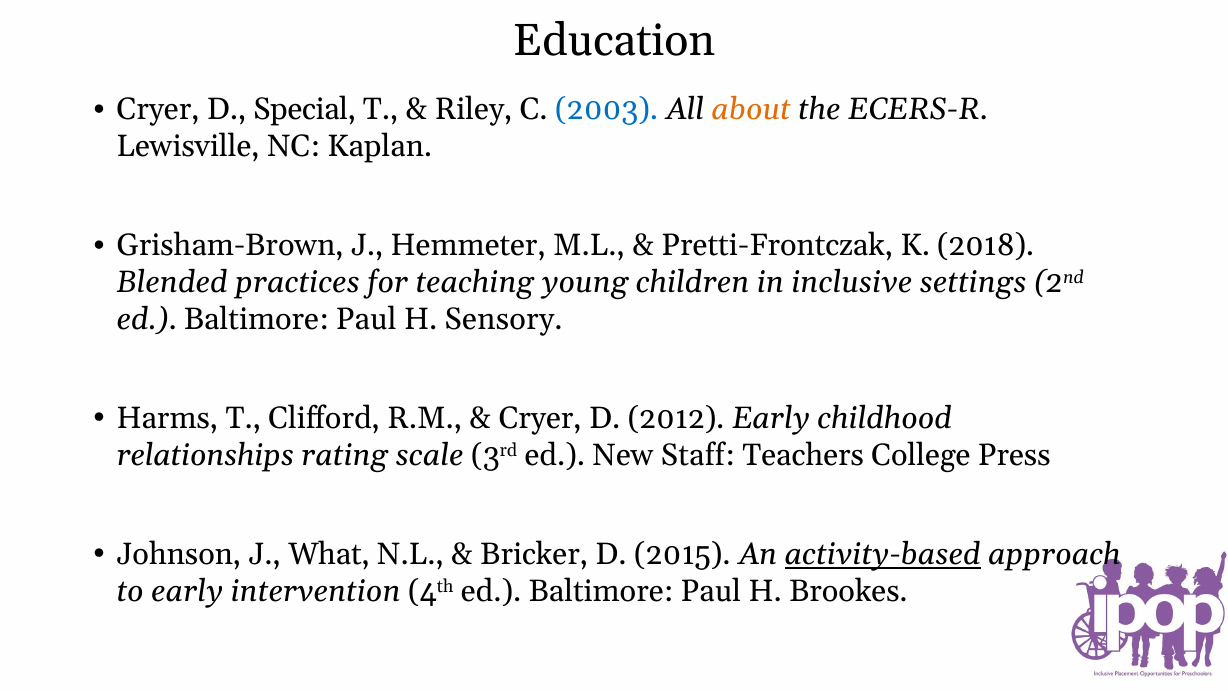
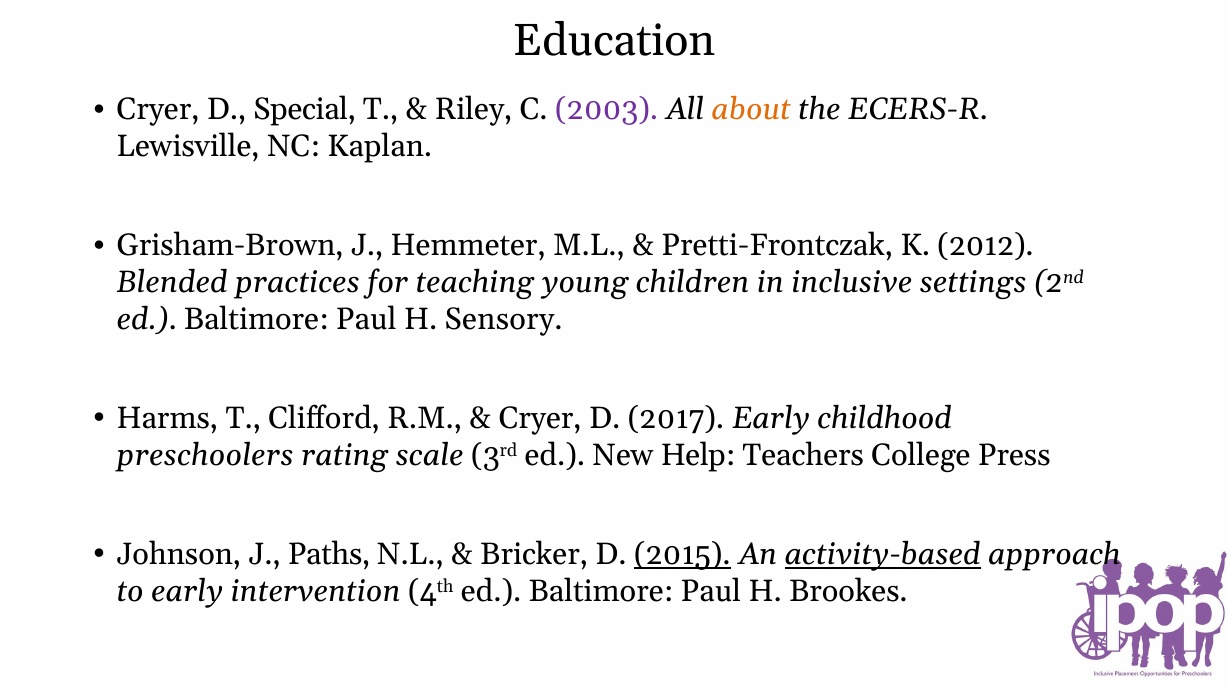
2003 colour: blue -> purple (607, 109)
2018: 2018 -> 2012 (986, 245)
2012: 2012 -> 2017 (676, 418)
relationships: relationships -> preschoolers (205, 455)
Staff: Staff -> Help (698, 455)
What: What -> Paths (329, 554)
2015 underline: none -> present (682, 554)
